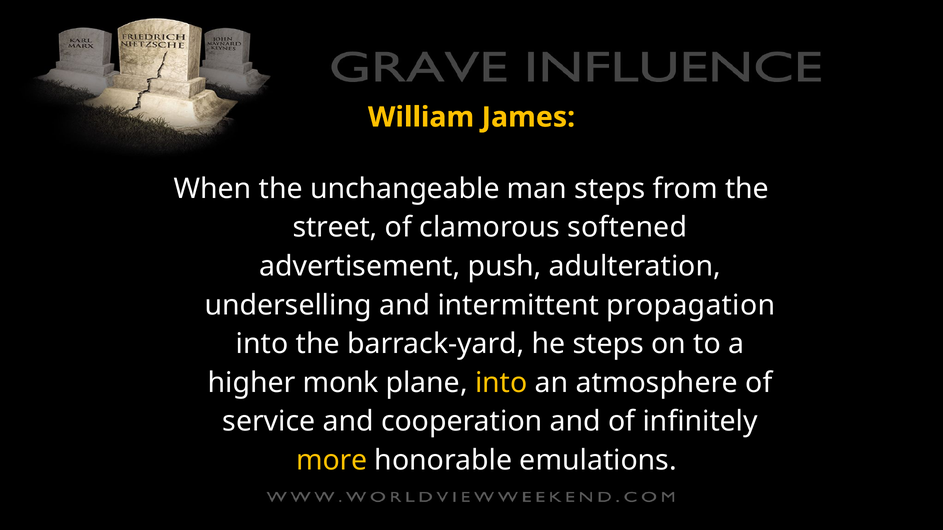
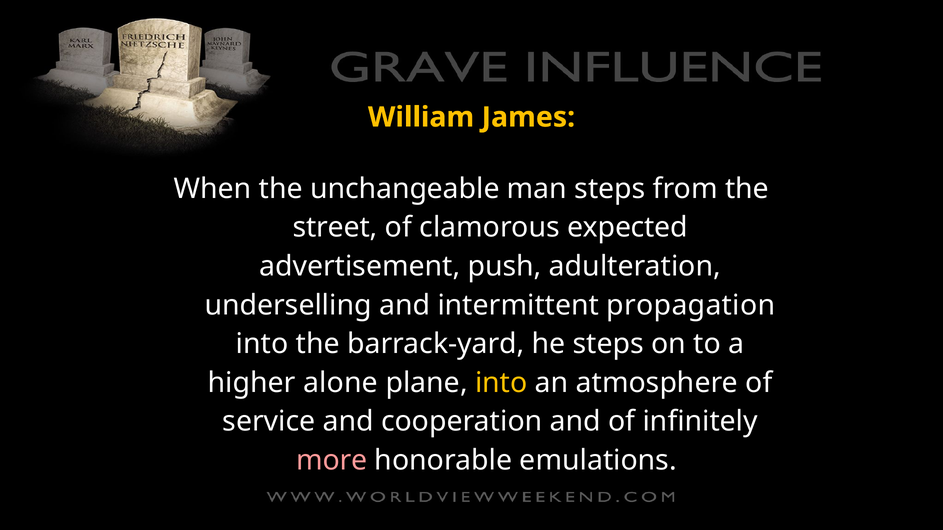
softened: softened -> expected (627, 228)
monk: monk -> alone (341, 383)
more colour: yellow -> pink (332, 461)
